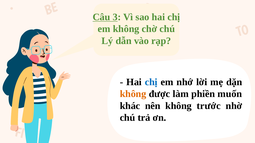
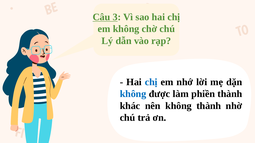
không colour: orange -> blue (133, 94)
phiền muốn: muốn -> thành (230, 94)
không trước: trước -> thành (209, 106)
